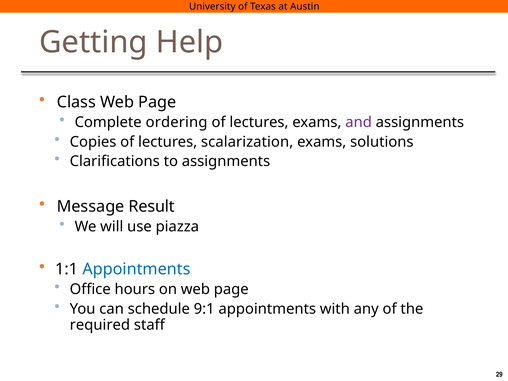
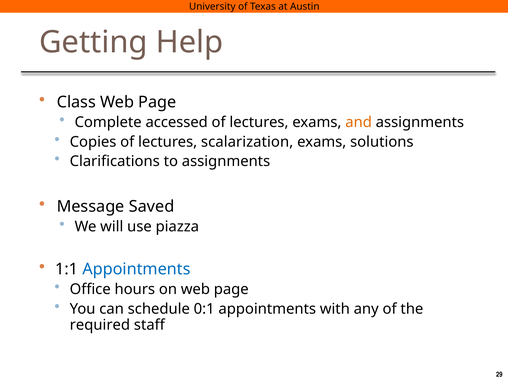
ordering: ordering -> accessed (177, 122)
and colour: purple -> orange (359, 122)
Result: Result -> Saved (152, 207)
9:1: 9:1 -> 0:1 (204, 309)
